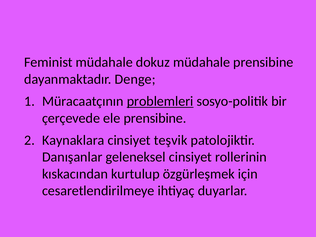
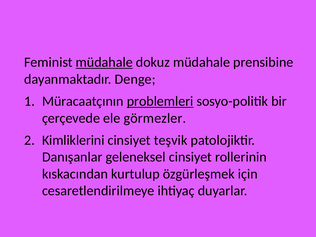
müdahale underline: none -> present (104, 62)
ele prensibine: prensibine -> görmezler (155, 118)
Kaynaklara: Kaynaklara -> Kimliklerini (73, 140)
